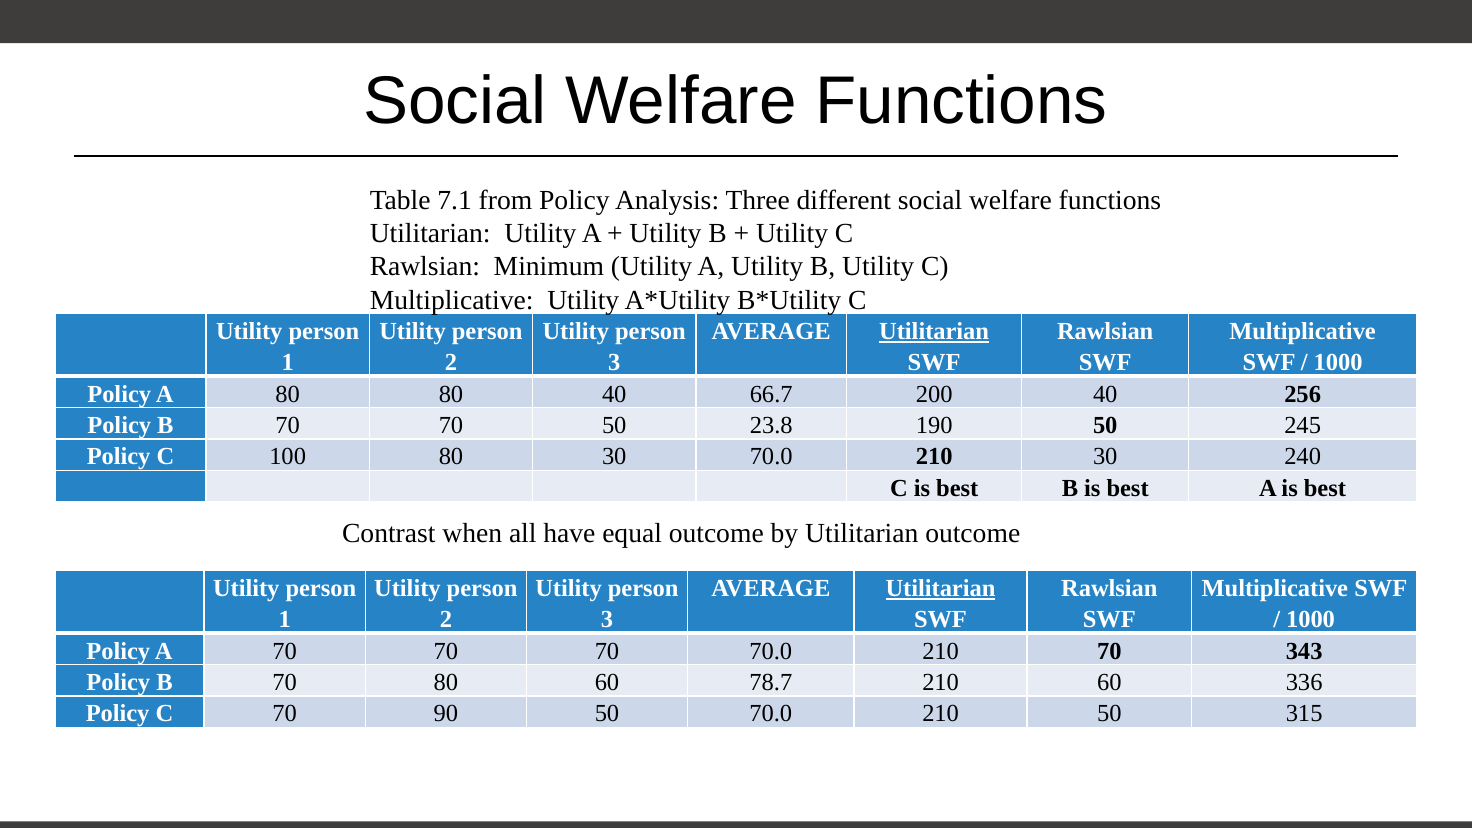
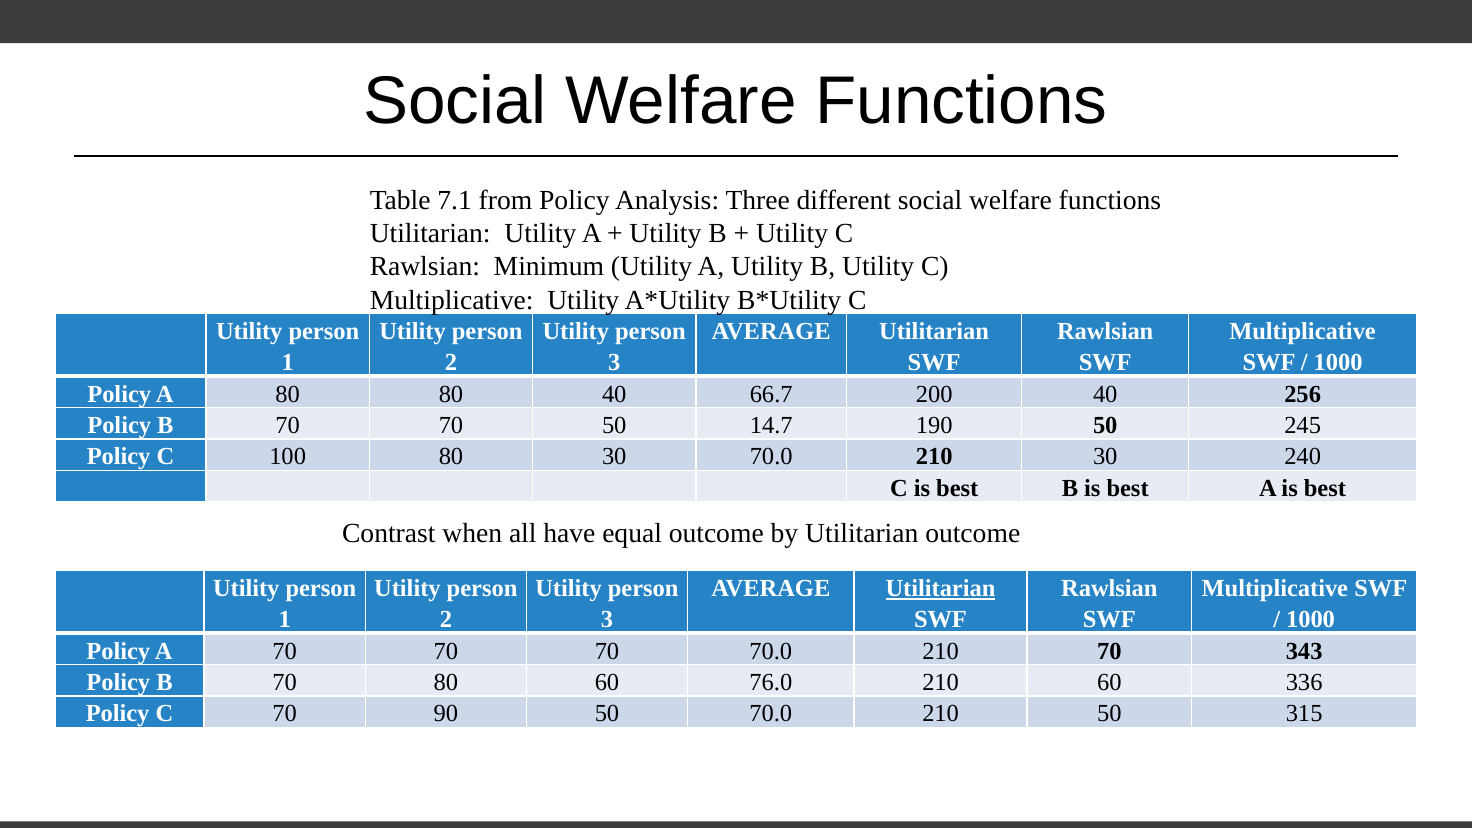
Utilitarian underline: present -> none (934, 331)
23.8: 23.8 -> 14.7 (771, 425)
78.7: 78.7 -> 76.0 (771, 682)
